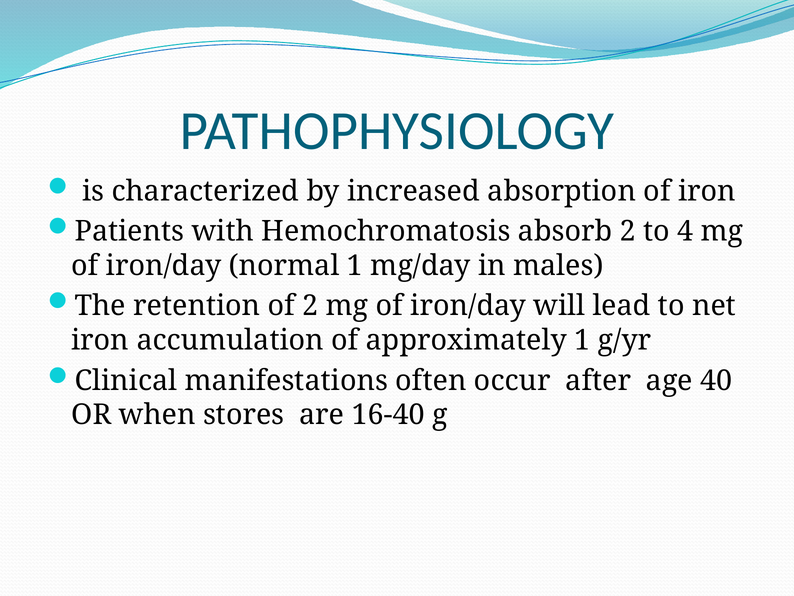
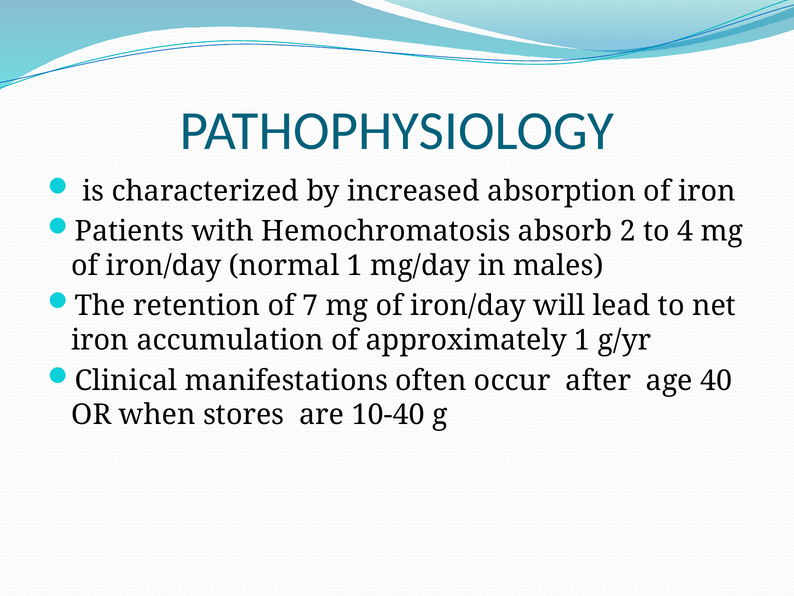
of 2: 2 -> 7 (310, 306)
16-40: 16-40 -> 10-40 (388, 415)
